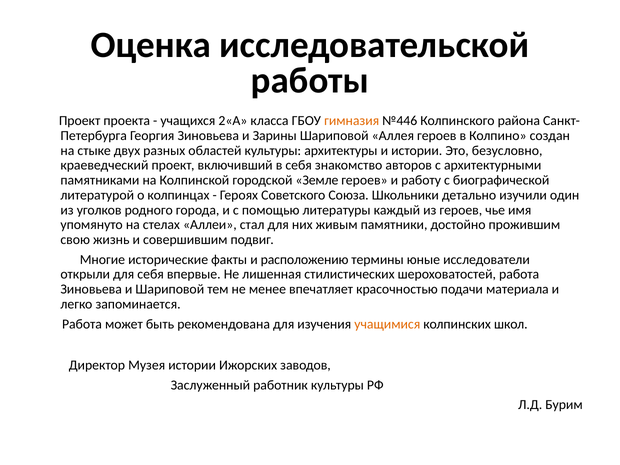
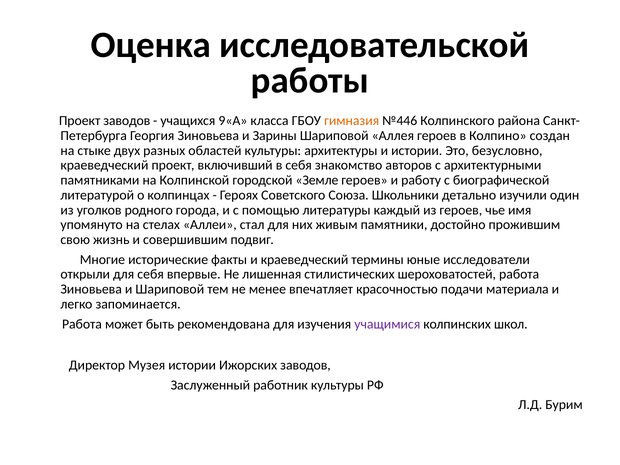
Проект проекта: проекта -> заводов (127, 121)
2«А: 2«А -> 9«А (233, 121)
и расположению: расположению -> краеведческий (305, 260)
учащимися colour: orange -> purple (387, 324)
